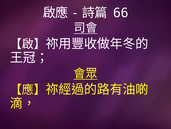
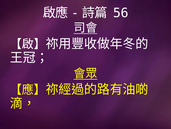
66: 66 -> 56 (121, 13)
